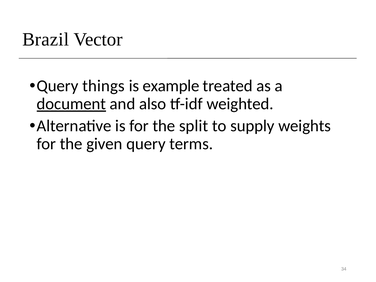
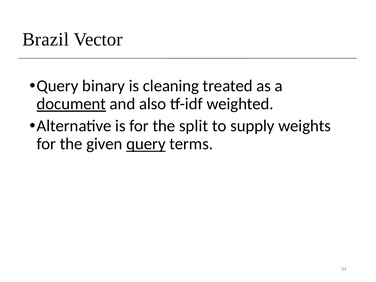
things: things -> binary (104, 86)
example: example -> cleaning (171, 86)
query underline: none -> present (146, 144)
